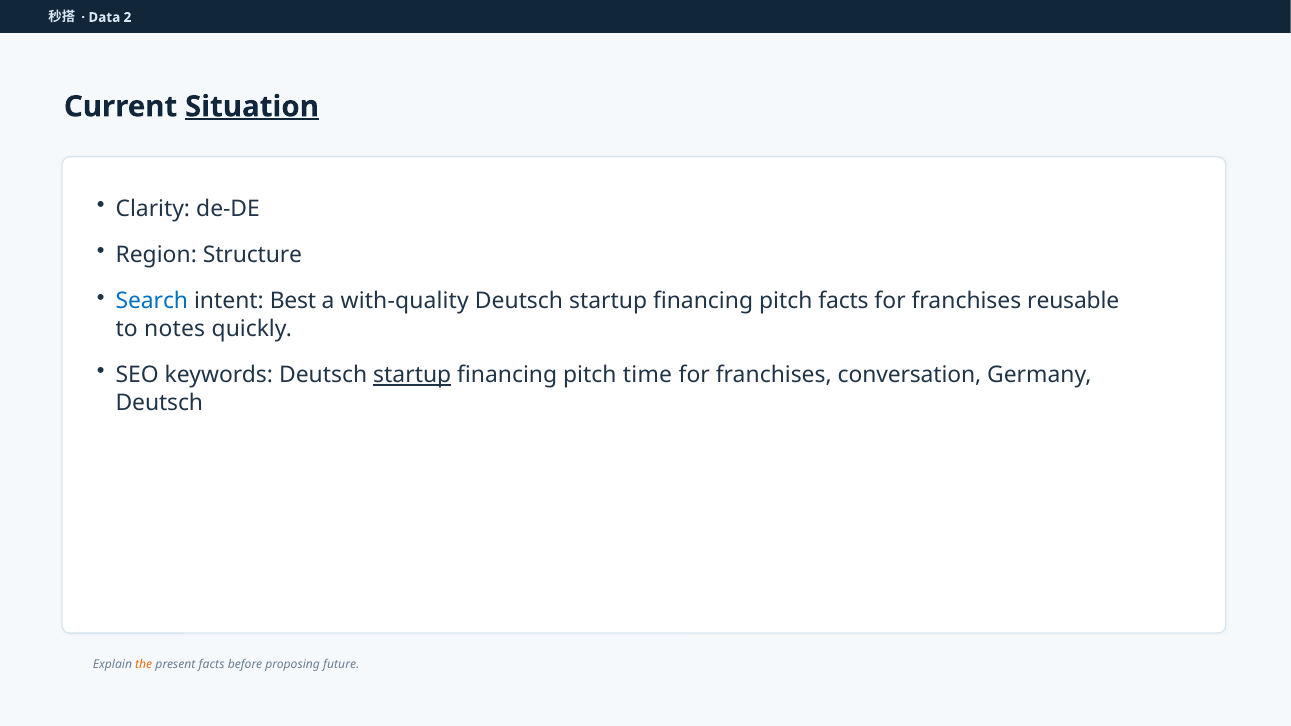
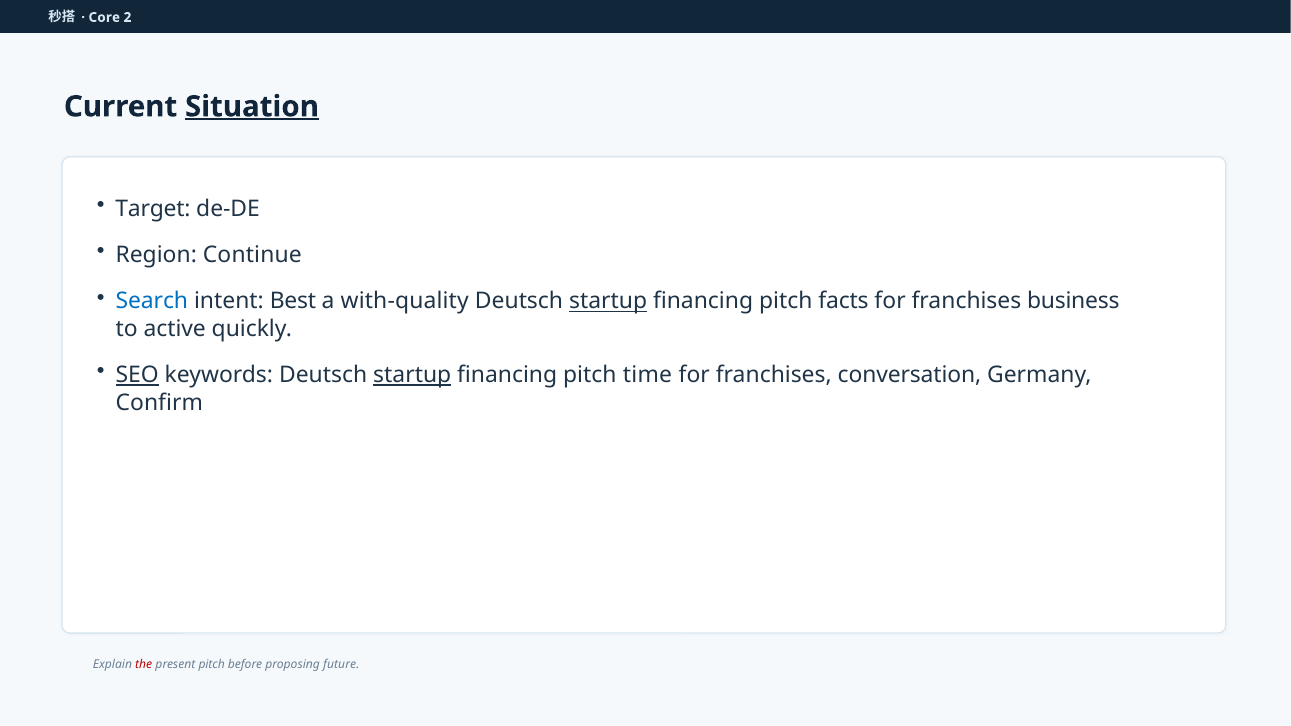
Data: Data -> Core (104, 17)
Clarity: Clarity -> Target (153, 209)
Structure: Structure -> Continue (252, 255)
startup underline: none -> present (608, 301)
reusable: reusable -> business (1073, 301)
notes: notes -> active (175, 329)
SEO underline: none -> present (137, 375)
Deutsch: Deutsch -> Confirm (159, 403)
the colour: orange -> red (144, 665)
present facts: facts -> pitch (212, 665)
